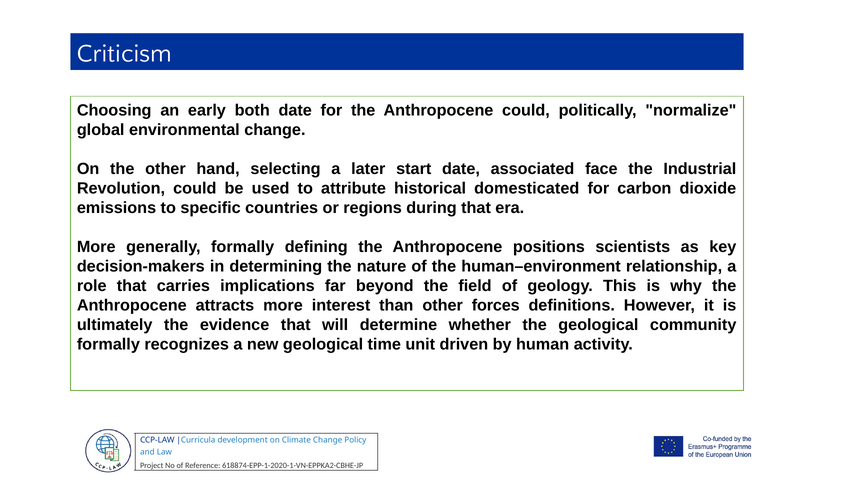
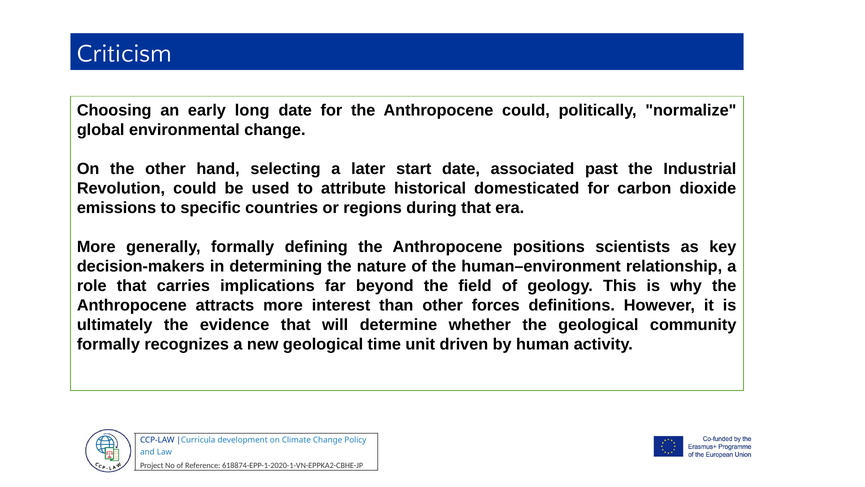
both: both -> long (252, 110)
face: face -> past (601, 169)
